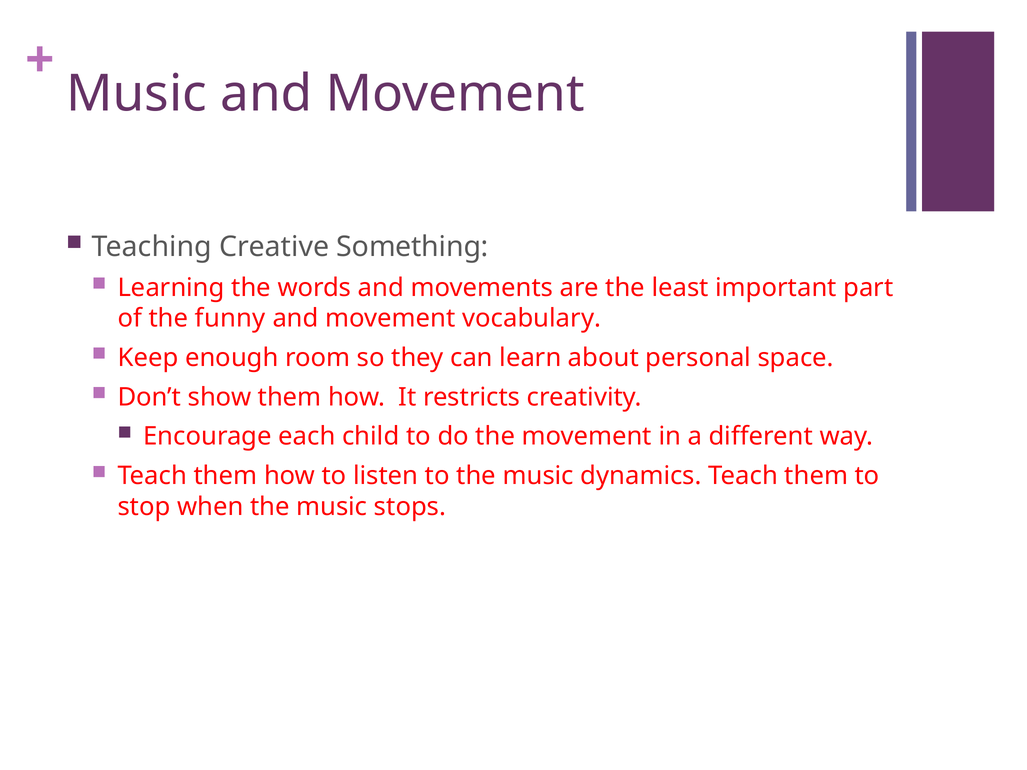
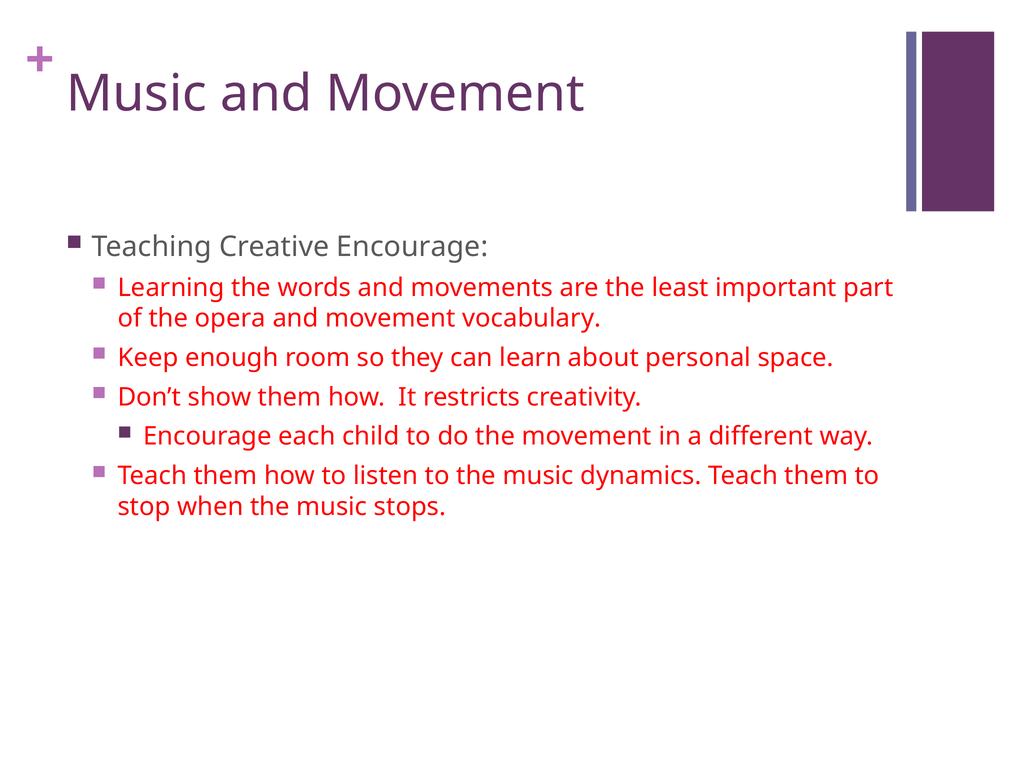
Creative Something: Something -> Encourage (412, 247)
funny: funny -> opera (230, 318)
